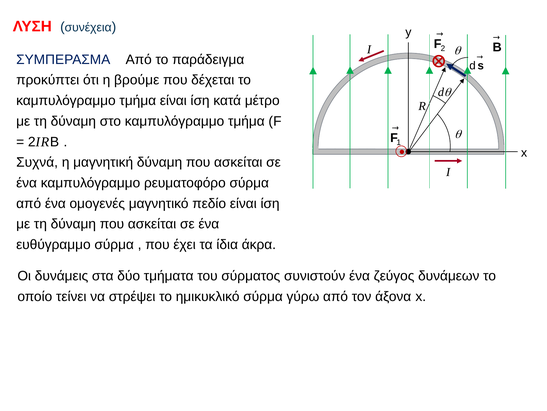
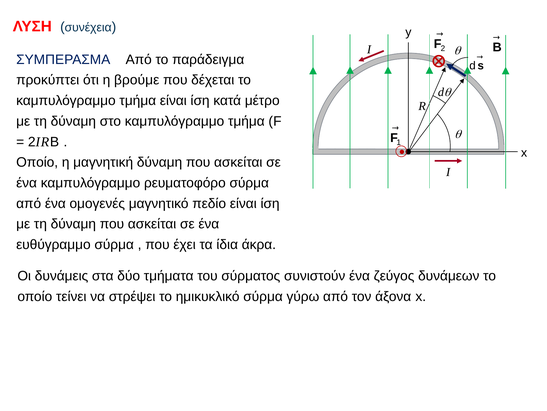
Συχνά: Συχνά -> Οποίο (37, 162)
